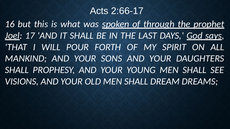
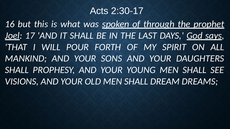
2:66-17: 2:66-17 -> 2:30-17 (127, 11)
